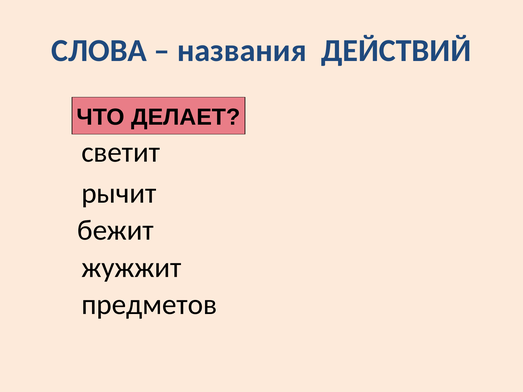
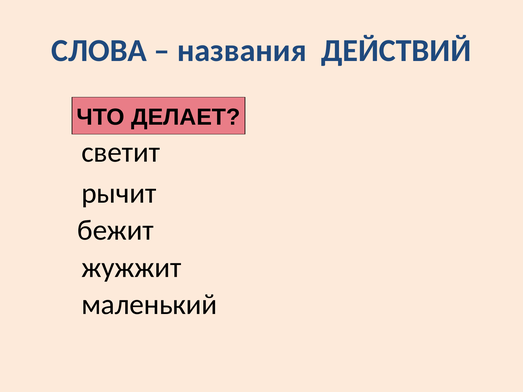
предметов: предметов -> маленький (149, 305)
